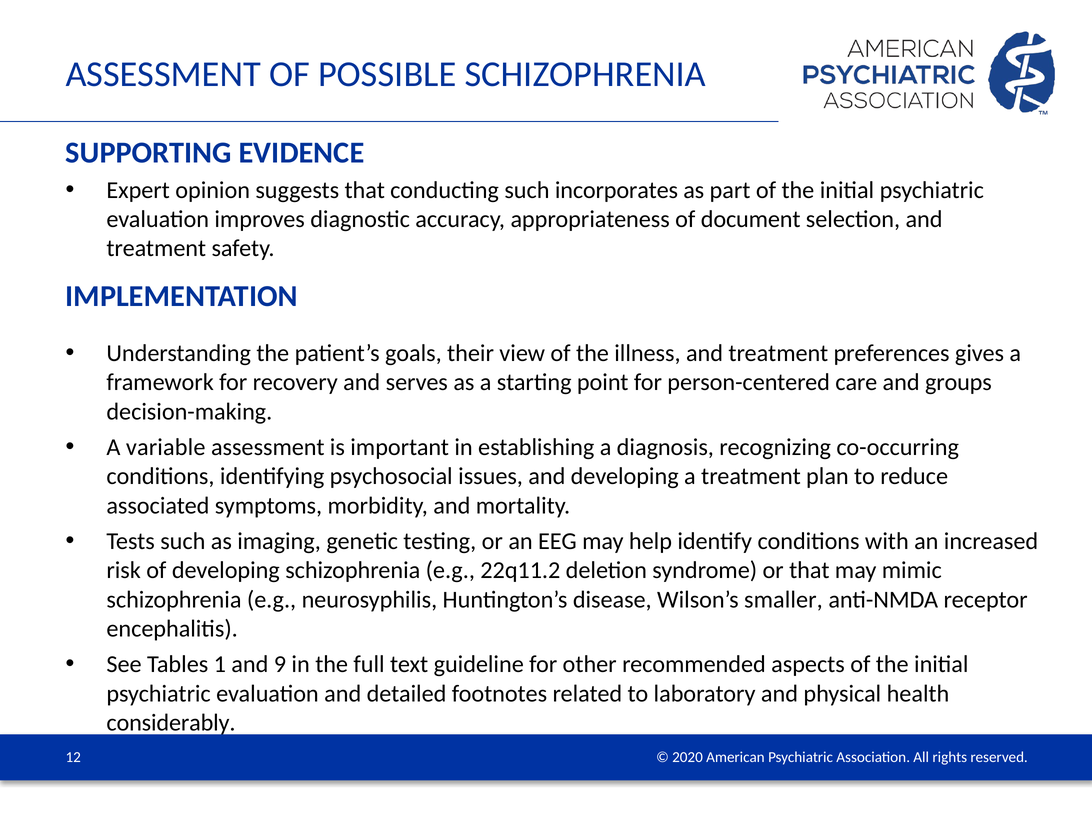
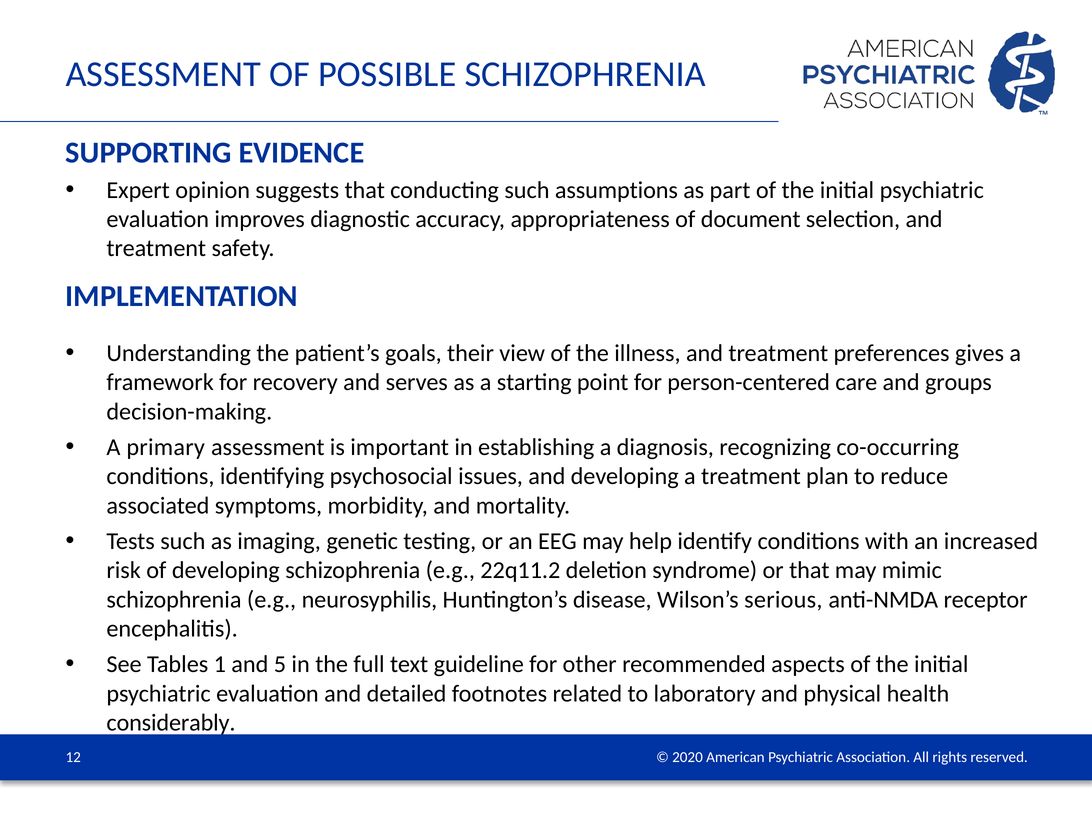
incorporates: incorporates -> assumptions (616, 190)
variable: variable -> primary (166, 447)
smaller: smaller -> serious (783, 600)
9: 9 -> 5 (280, 664)
